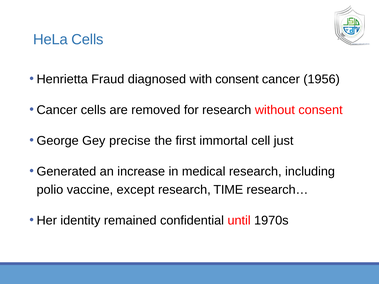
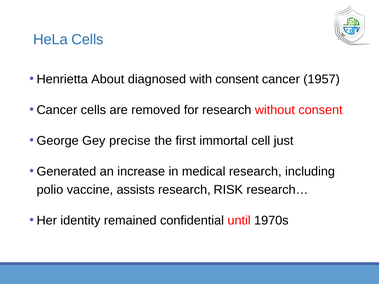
Fraud: Fraud -> About (108, 79)
1956: 1956 -> 1957 (322, 79)
except: except -> assists (136, 190)
TIME: TIME -> RISK (228, 190)
